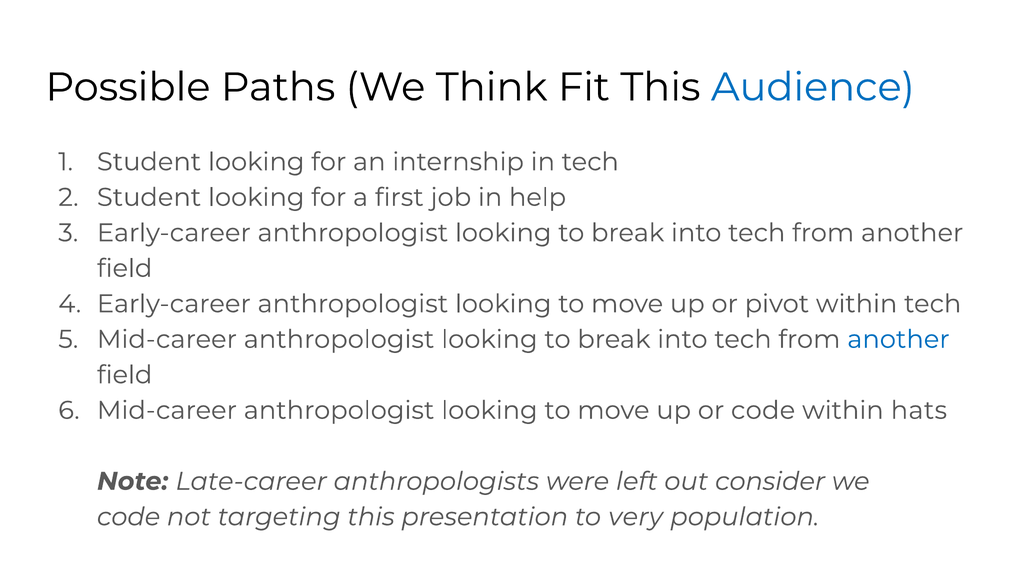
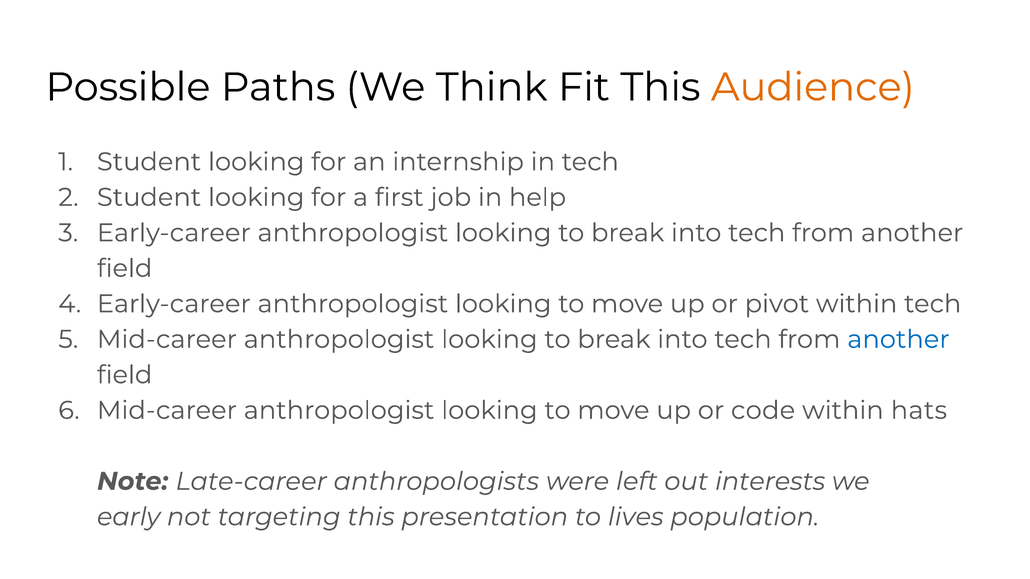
Audience colour: blue -> orange (813, 87)
consider: consider -> interests (770, 482)
code: code -> early (129, 517)
very: very -> lives (636, 517)
